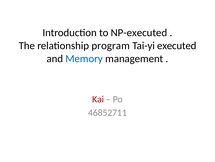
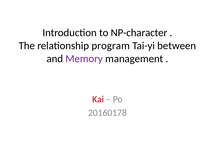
NP-executed: NP-executed -> NP-character (139, 33)
executed: executed -> between (177, 45)
Memory colour: blue -> purple (84, 58)
46852711: 46852711 -> 20160178 (107, 112)
